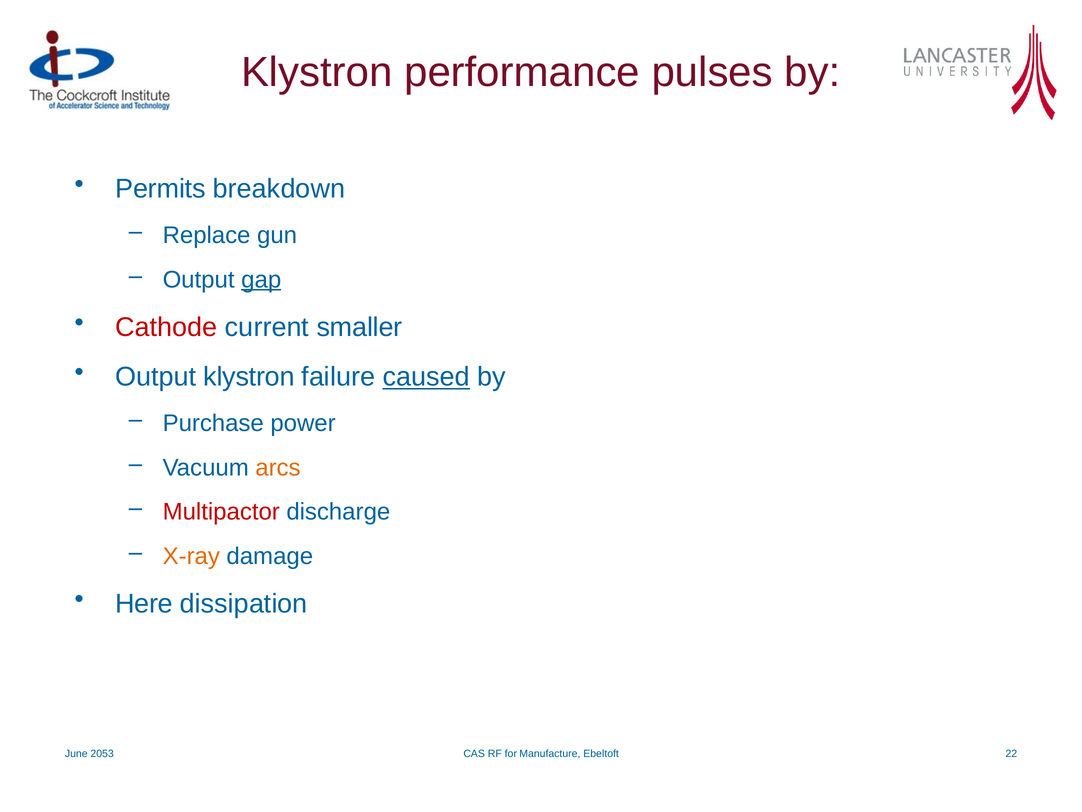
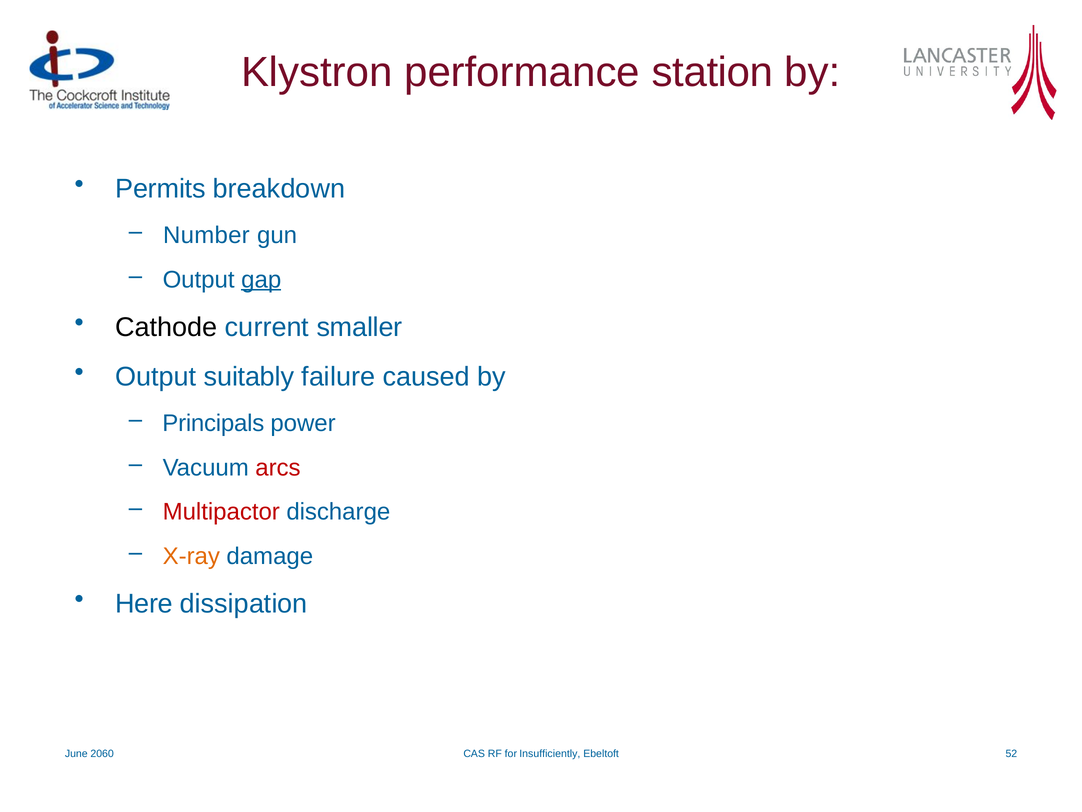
pulses: pulses -> station (712, 72)
Replace: Replace -> Number (206, 235)
Cathode colour: red -> black (166, 327)
Output klystron: klystron -> suitably (249, 377)
caused underline: present -> none (426, 377)
Purchase: Purchase -> Principals (213, 423)
arcs colour: orange -> red (278, 467)
2053: 2053 -> 2060 (102, 754)
Manufacture: Manufacture -> Insufficiently (550, 754)
22: 22 -> 52 (1011, 754)
